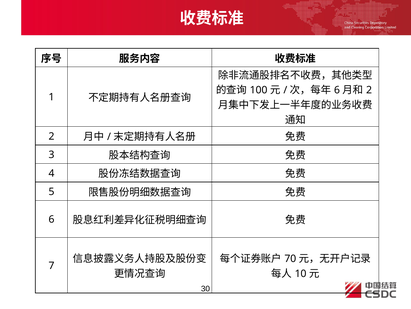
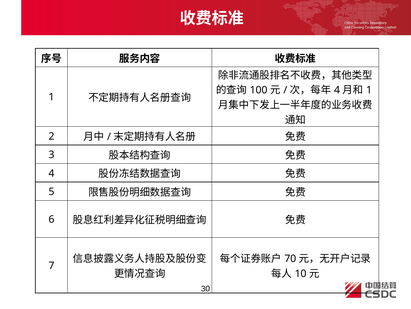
6: 6 -> 4 (337, 90)
2: 2 -> 1 (369, 90)
